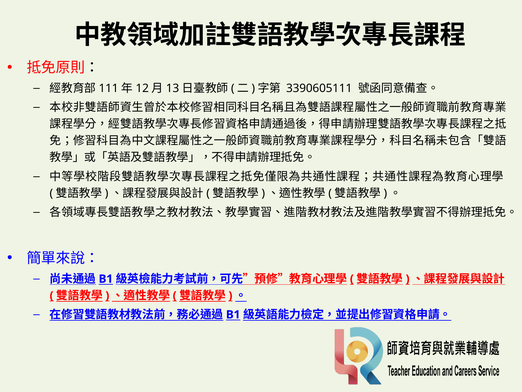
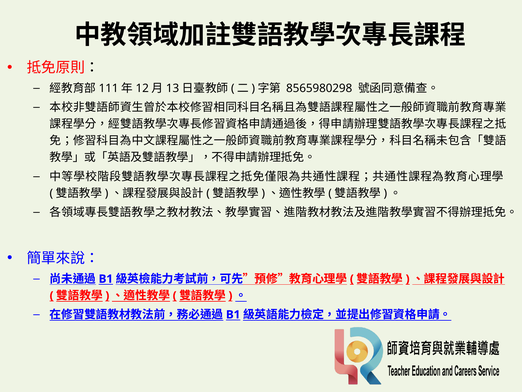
3390605111: 3390605111 -> 8565980298 (319, 88)
